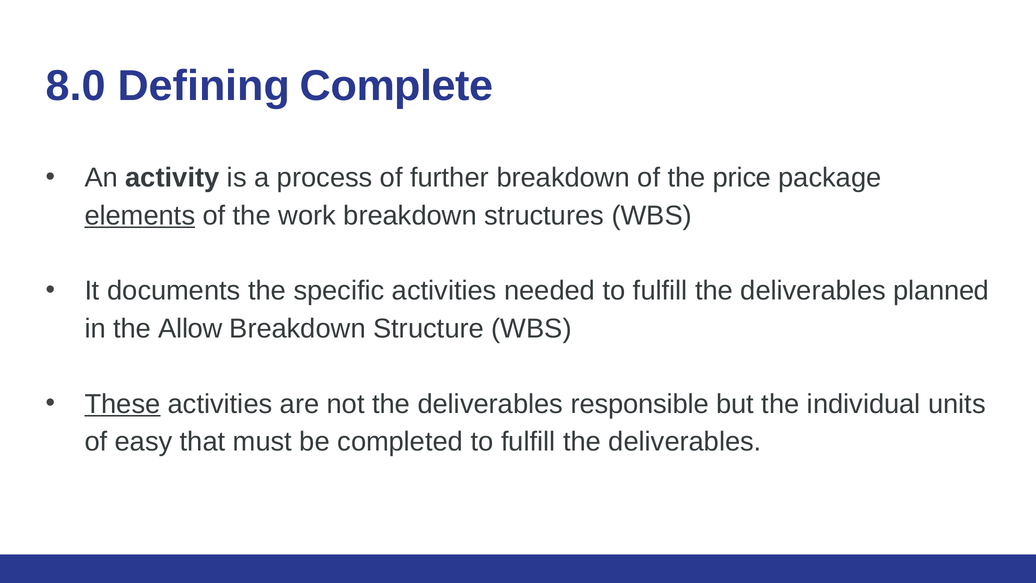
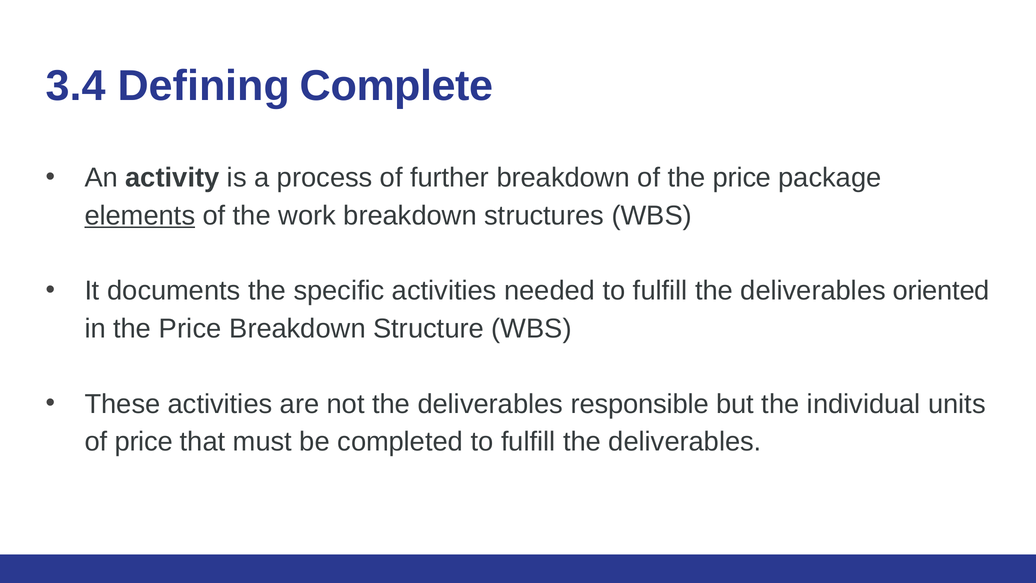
8.0: 8.0 -> 3.4 (76, 86)
planned: planned -> oriented (941, 291)
in the Allow: Allow -> Price (190, 328)
These underline: present -> none (122, 404)
of easy: easy -> price (144, 442)
